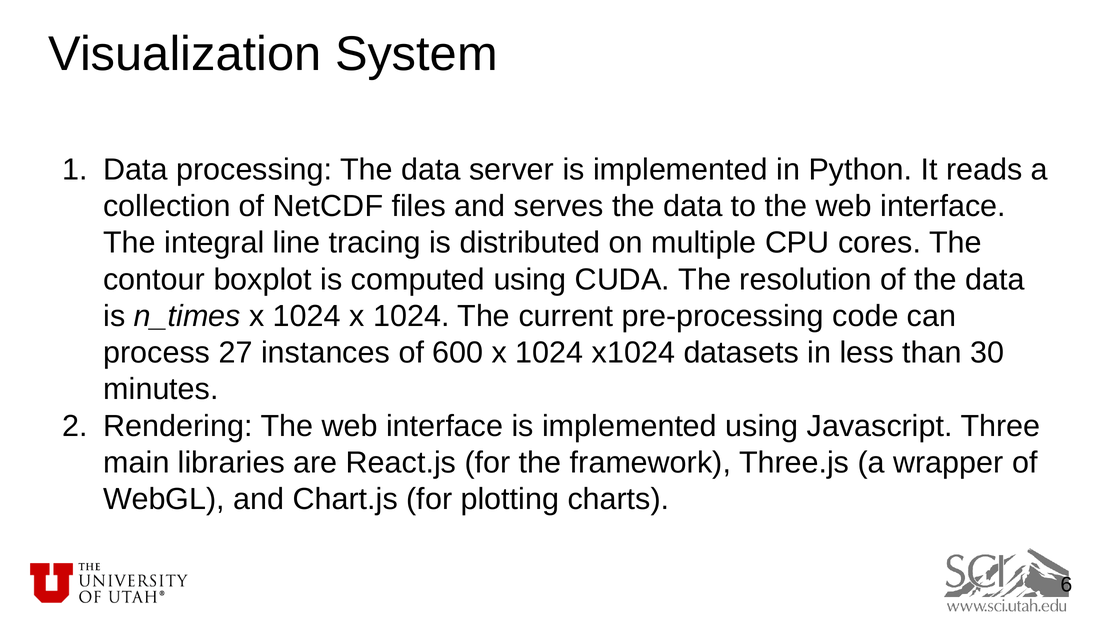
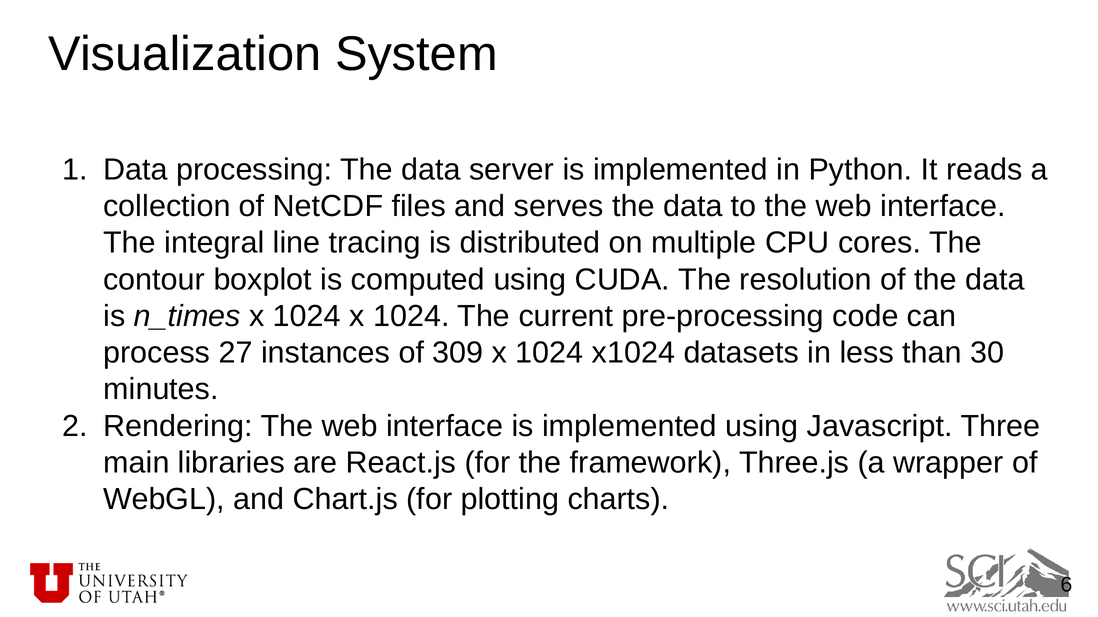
600: 600 -> 309 (458, 353)
